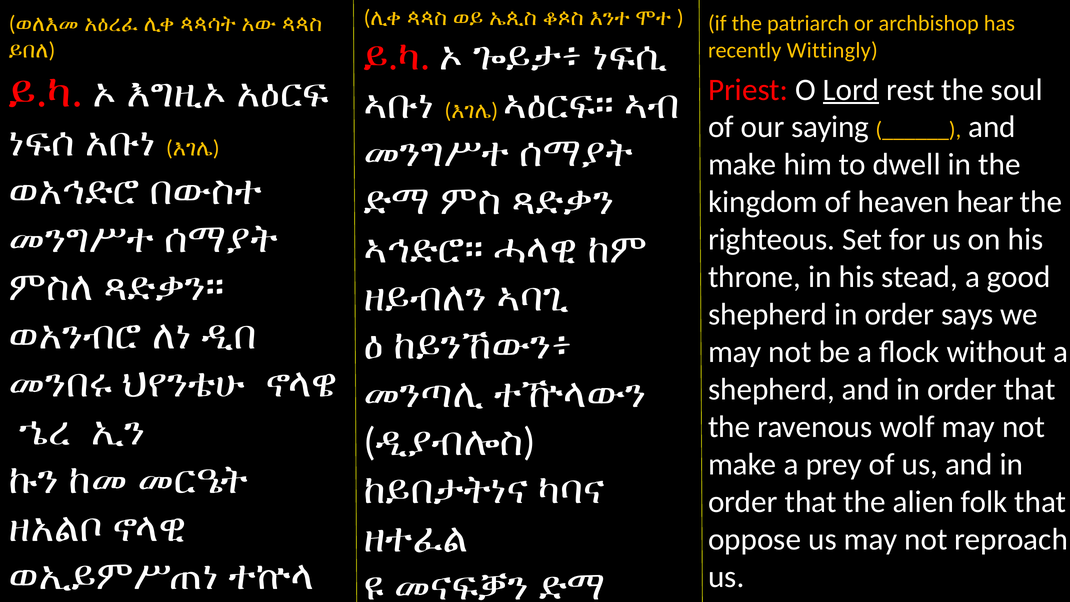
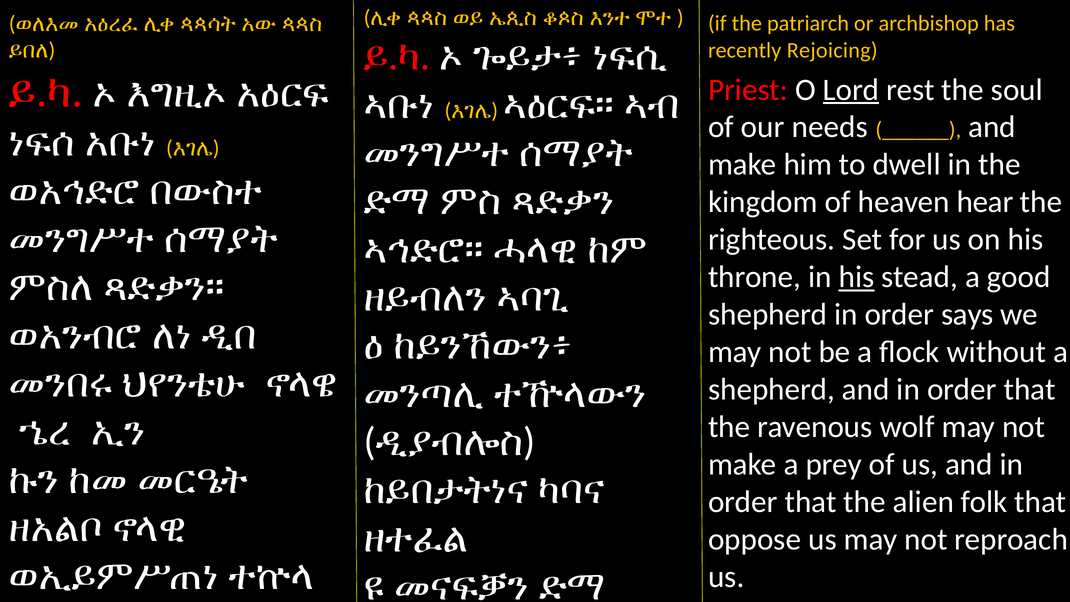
Wittingly: Wittingly -> Rejoicing (832, 50)
saying: saying -> needs (830, 127)
his underline: none -> present (857, 277)
